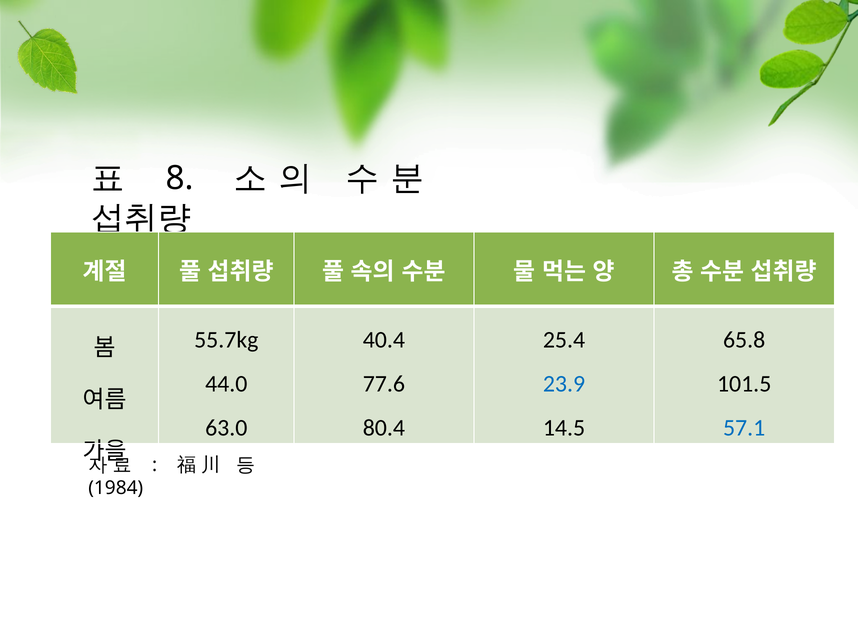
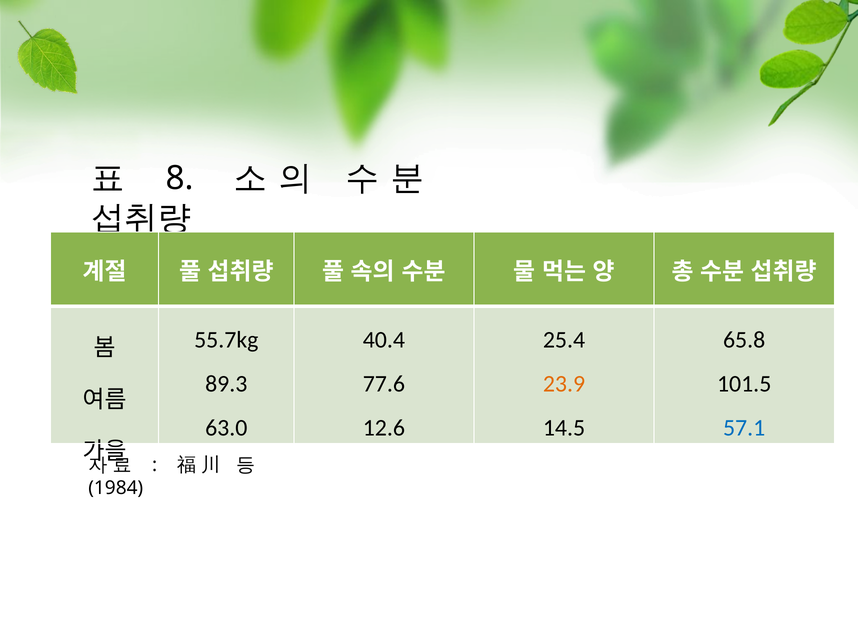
44.0: 44.0 -> 89.3 (226, 384)
23.9 colour: blue -> orange (564, 384)
80.4: 80.4 -> 12.6 (384, 427)
